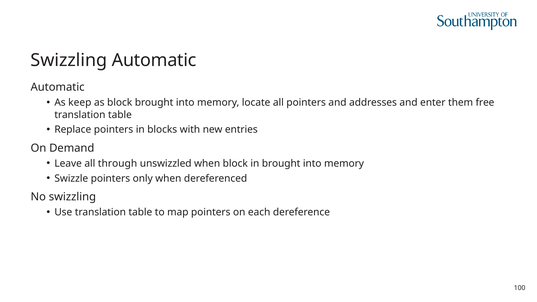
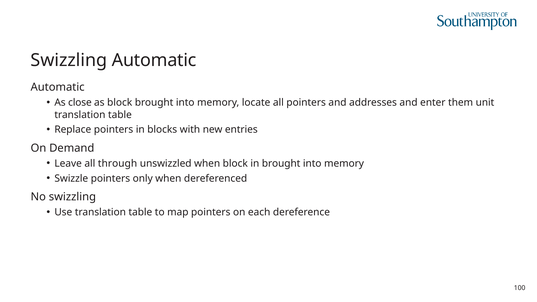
keep: keep -> close (80, 103)
free: free -> unit (485, 103)
